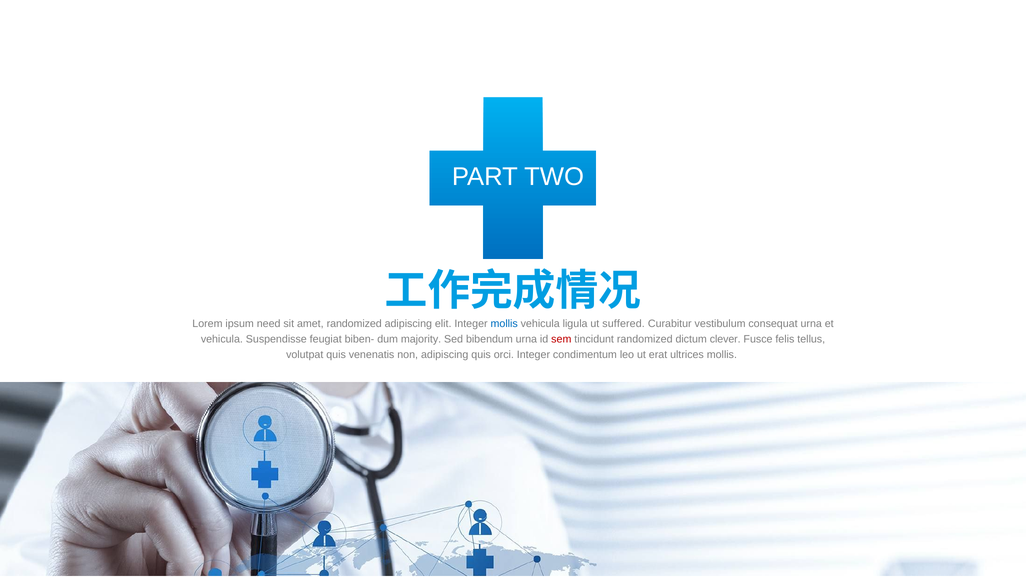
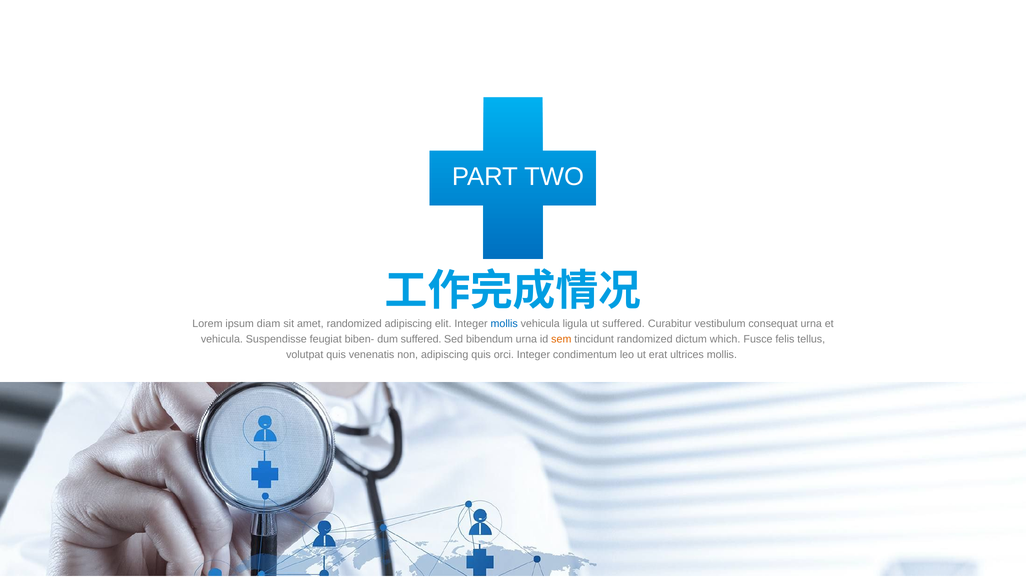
need: need -> diam (269, 324)
dum majority: majority -> suffered (421, 339)
sem colour: red -> orange (561, 339)
clever: clever -> which (725, 339)
